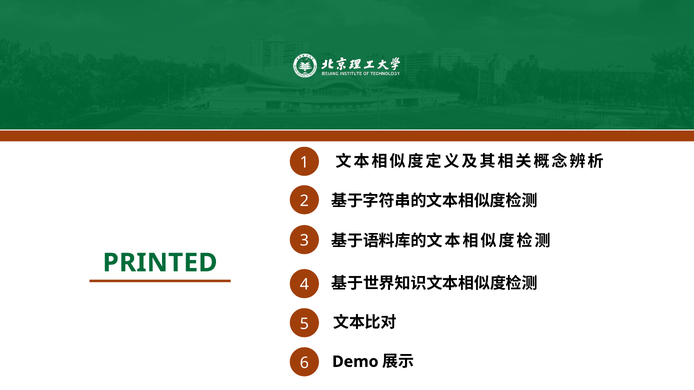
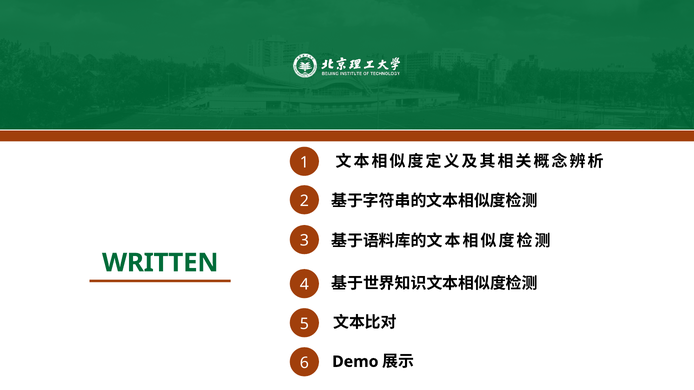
PRINTED: PRINTED -> WRITTEN (160, 263)
